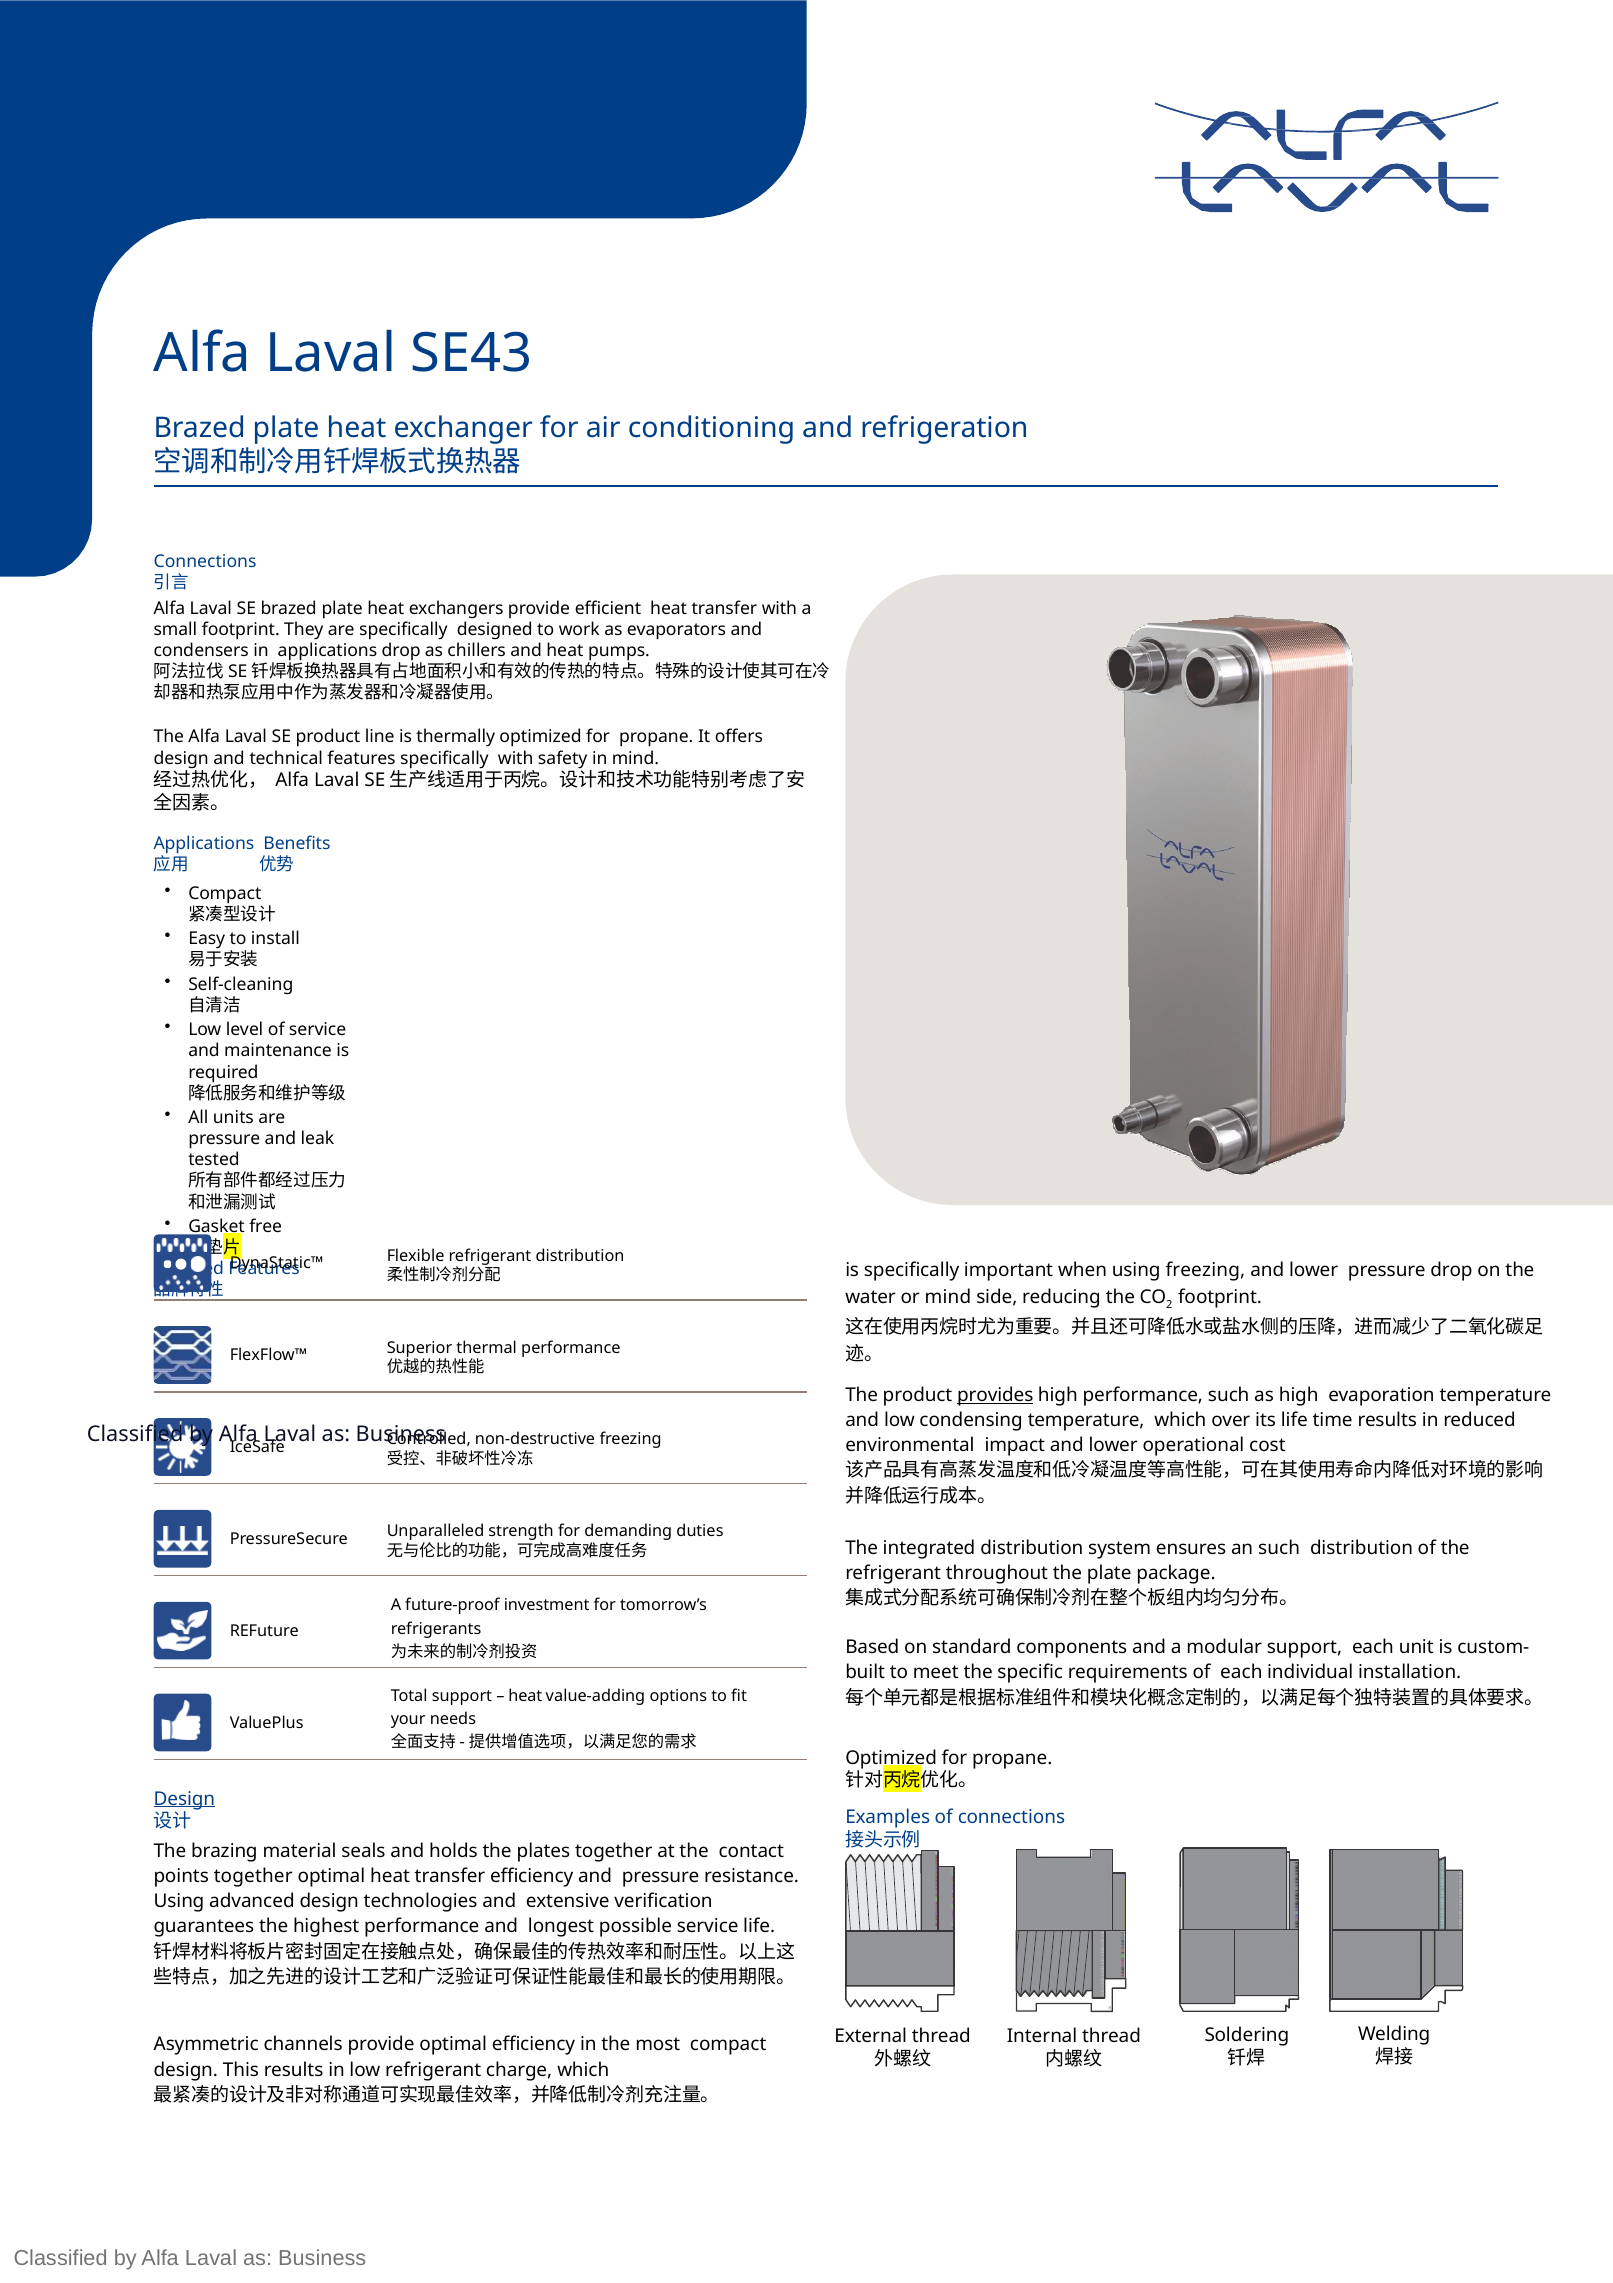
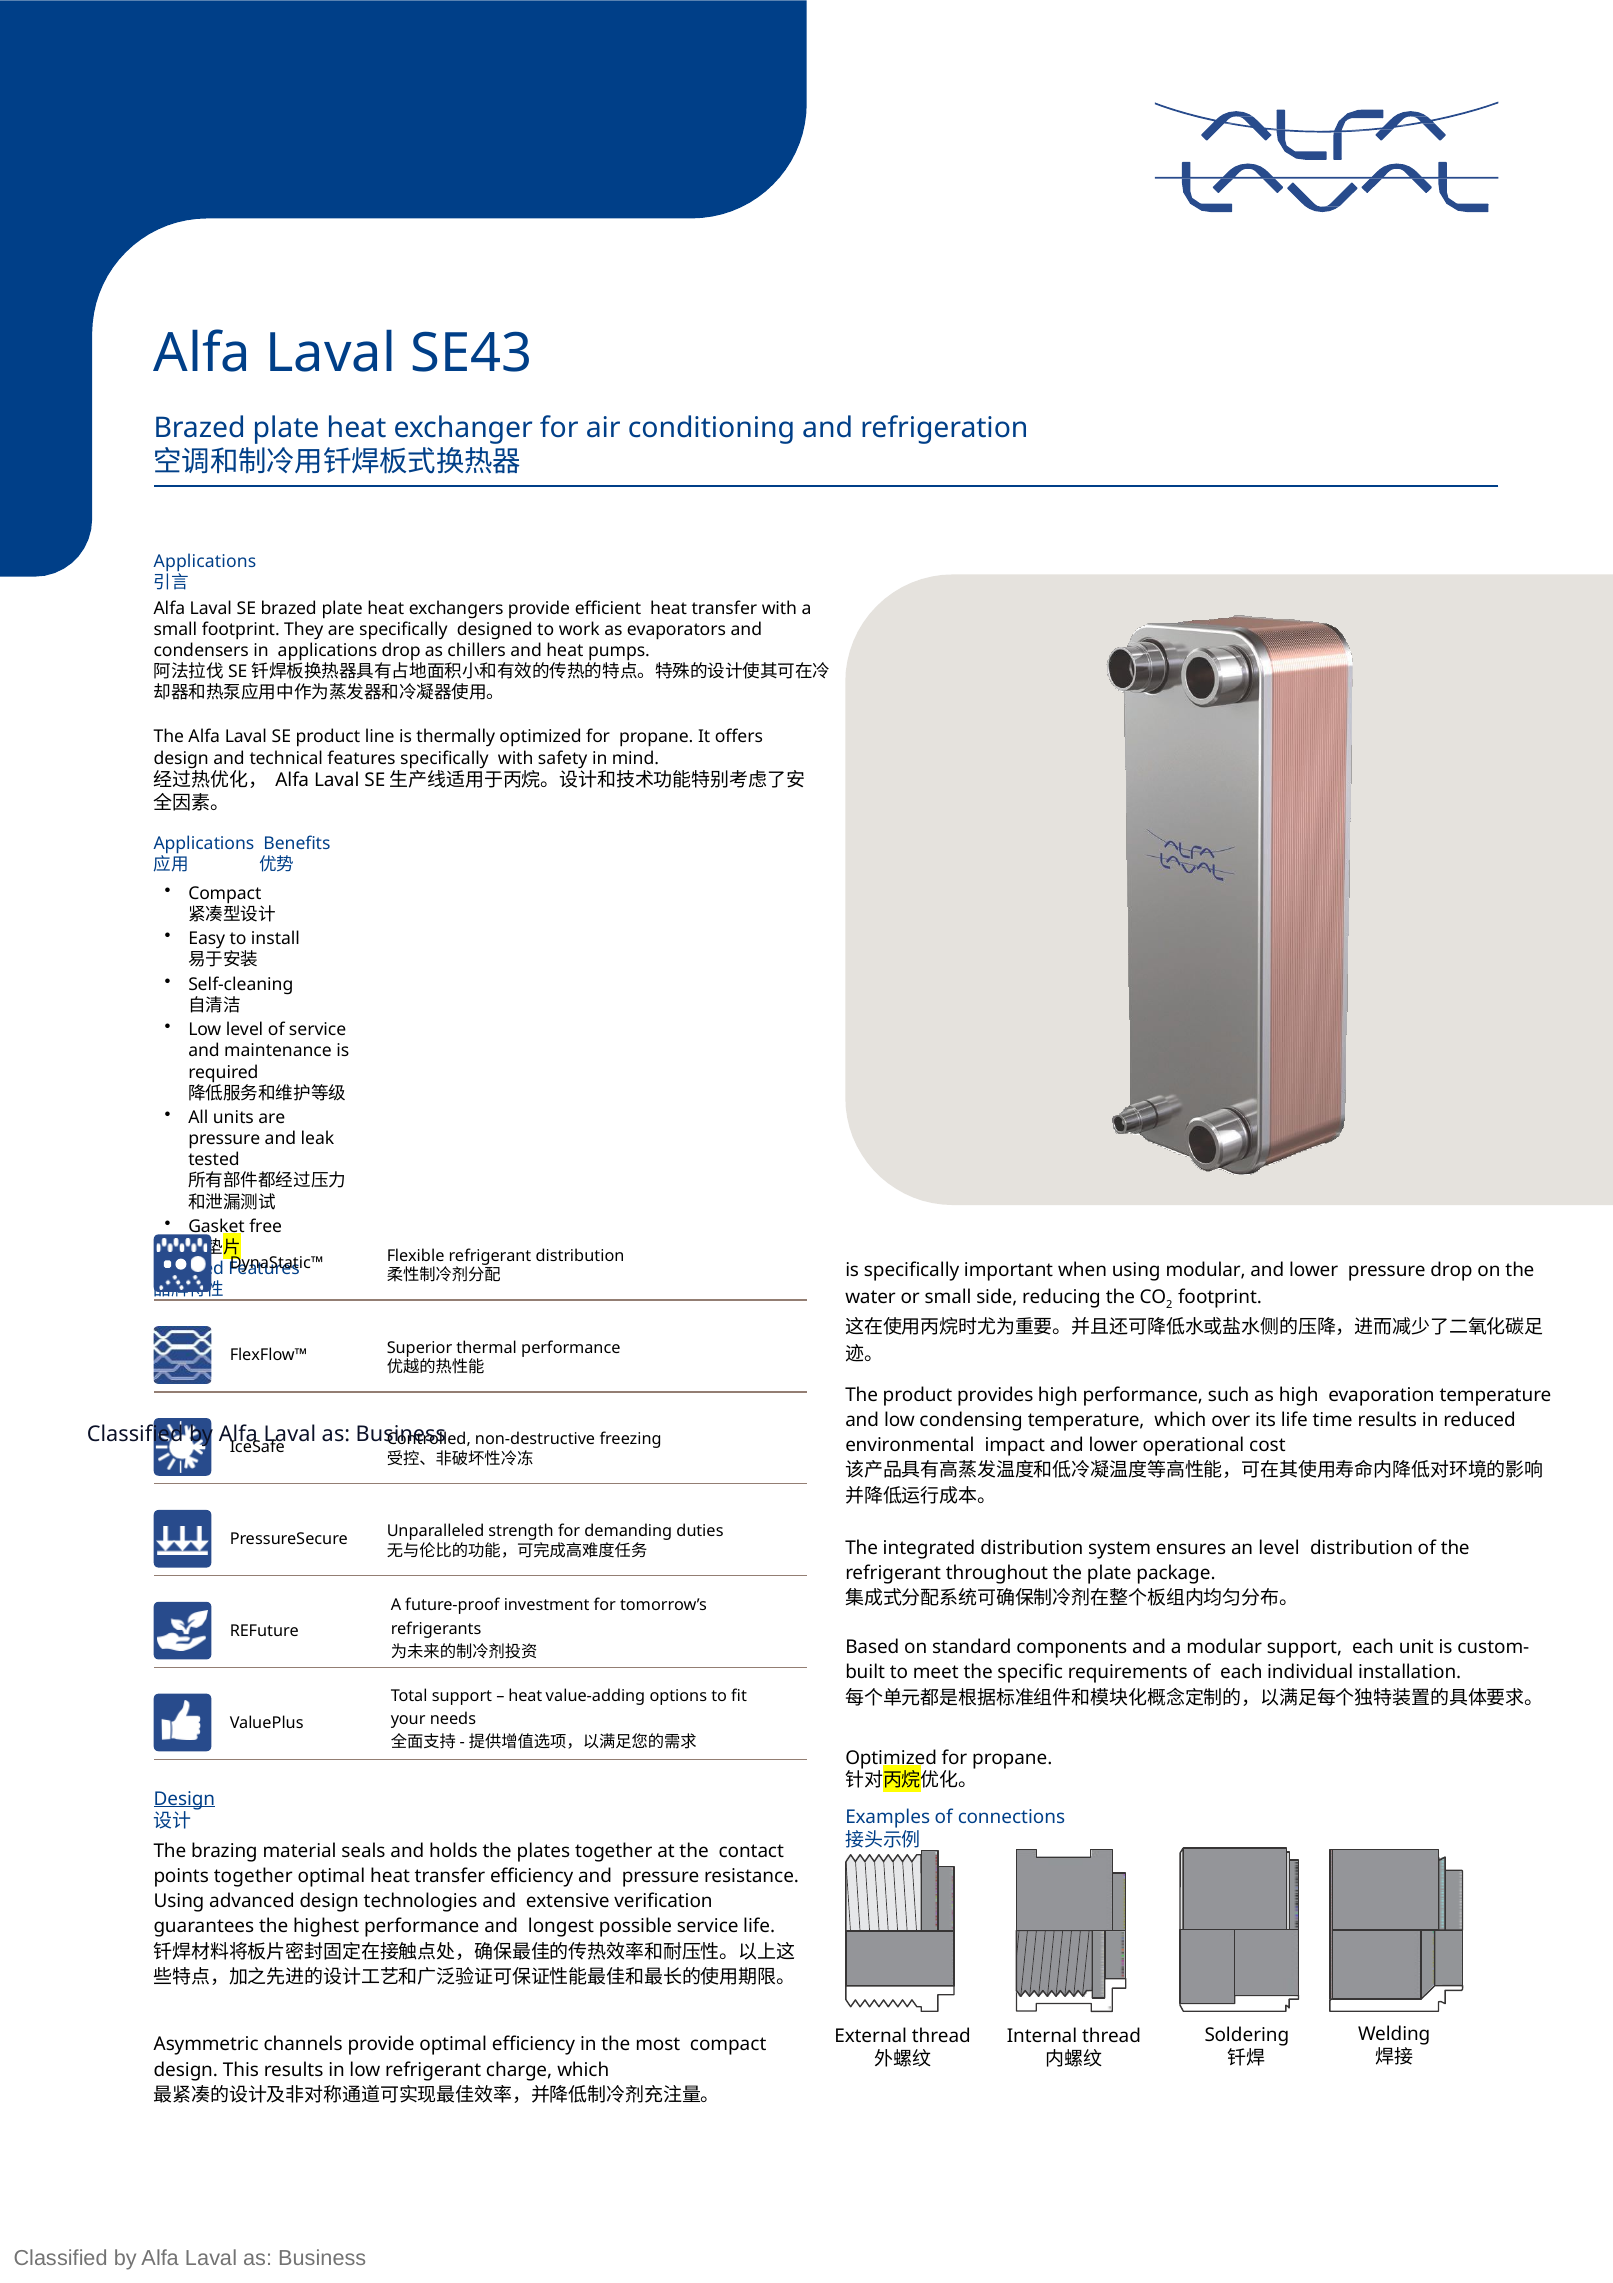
Connections: Connections -> Applications (205, 562)
using freezing: freezing -> modular (1206, 1270)
or mind: mind -> small (948, 1297)
provides underline: present -> none (995, 1395)
an such: such -> level (1279, 1548)
